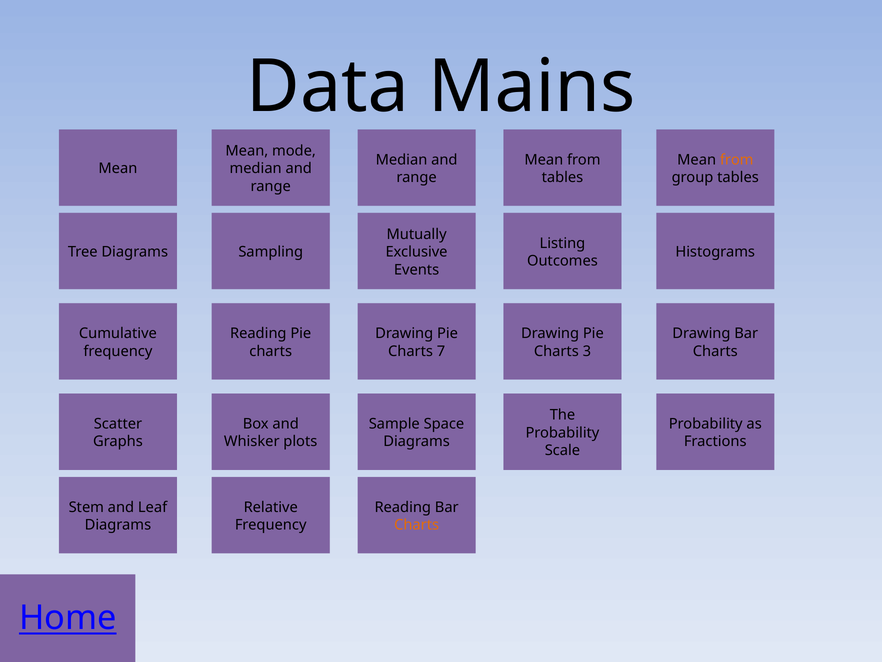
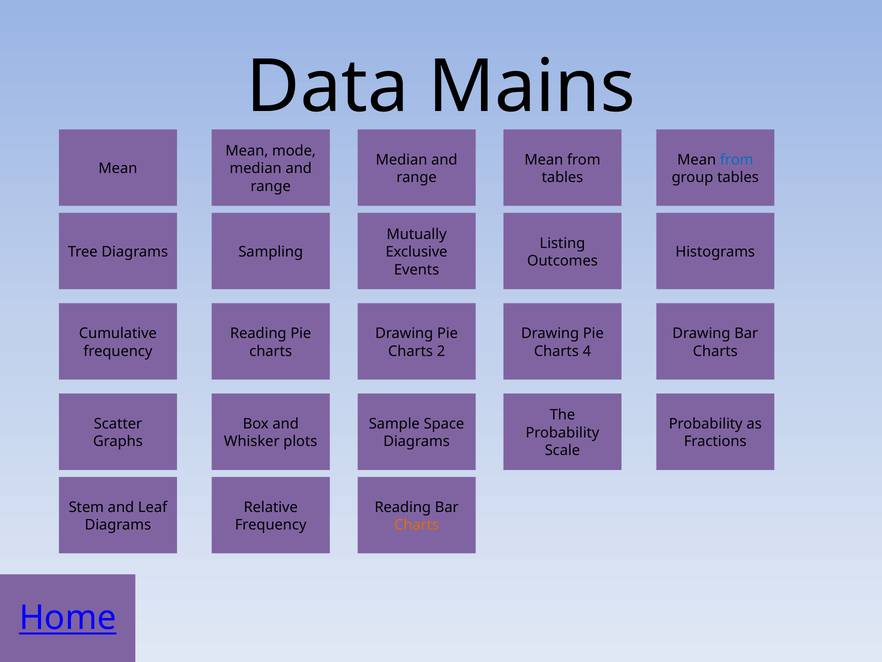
from colour: orange -> blue (737, 160)
7: 7 -> 2 (441, 351)
3: 3 -> 4 (587, 351)
